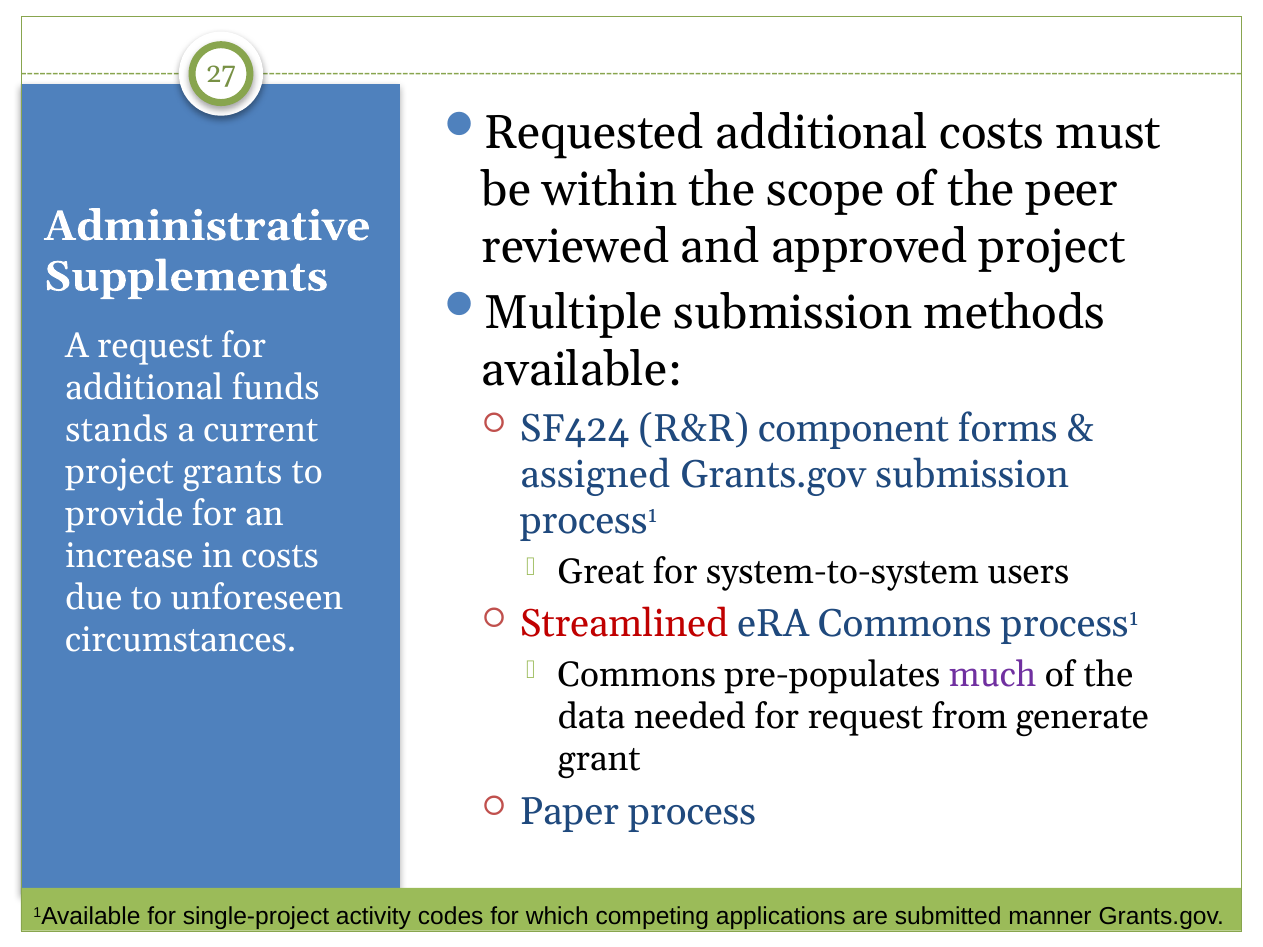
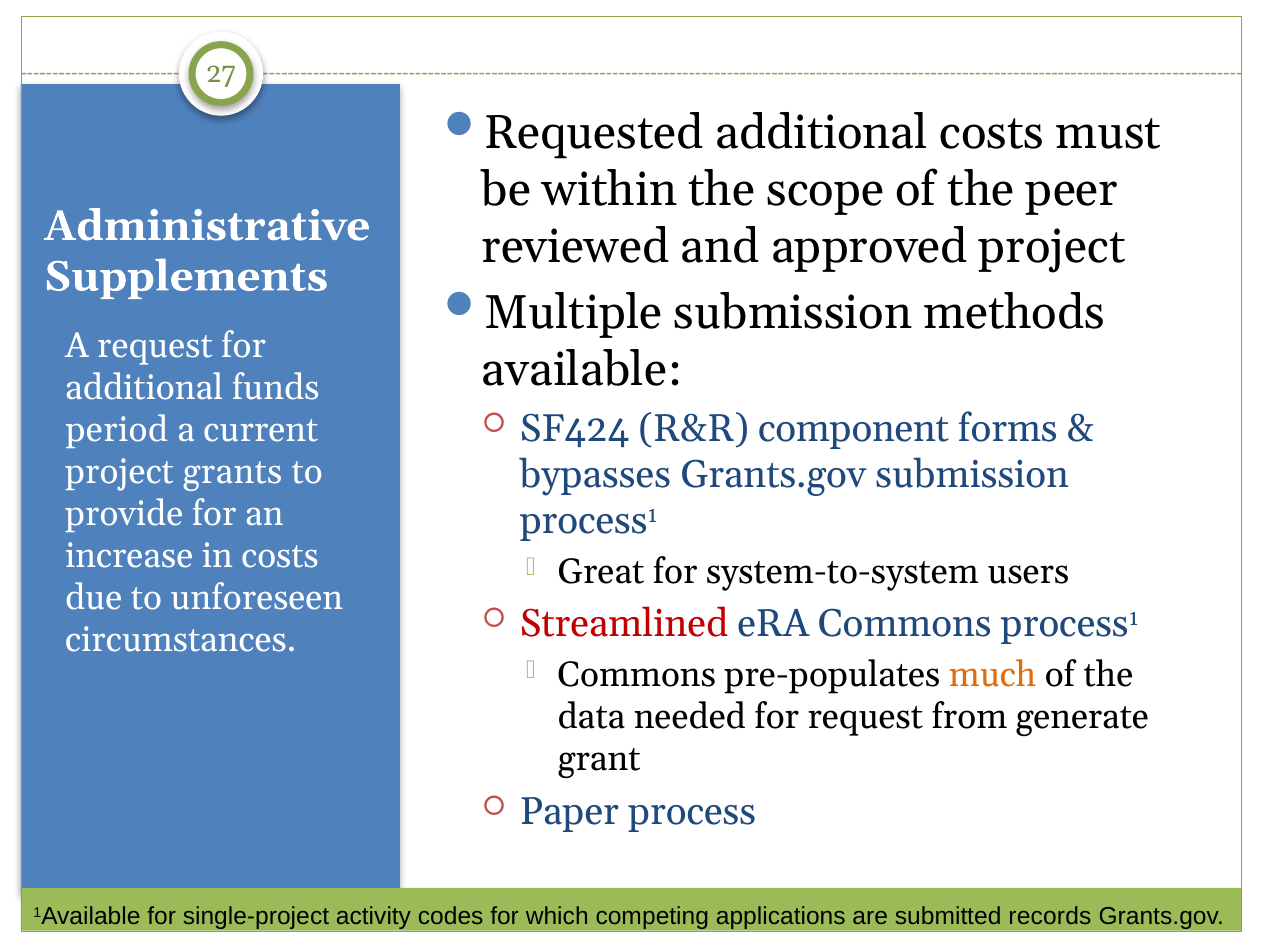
stands: stands -> period (117, 430)
assigned: assigned -> bypasses (595, 475)
much colour: purple -> orange (993, 675)
manner: manner -> records (1050, 917)
